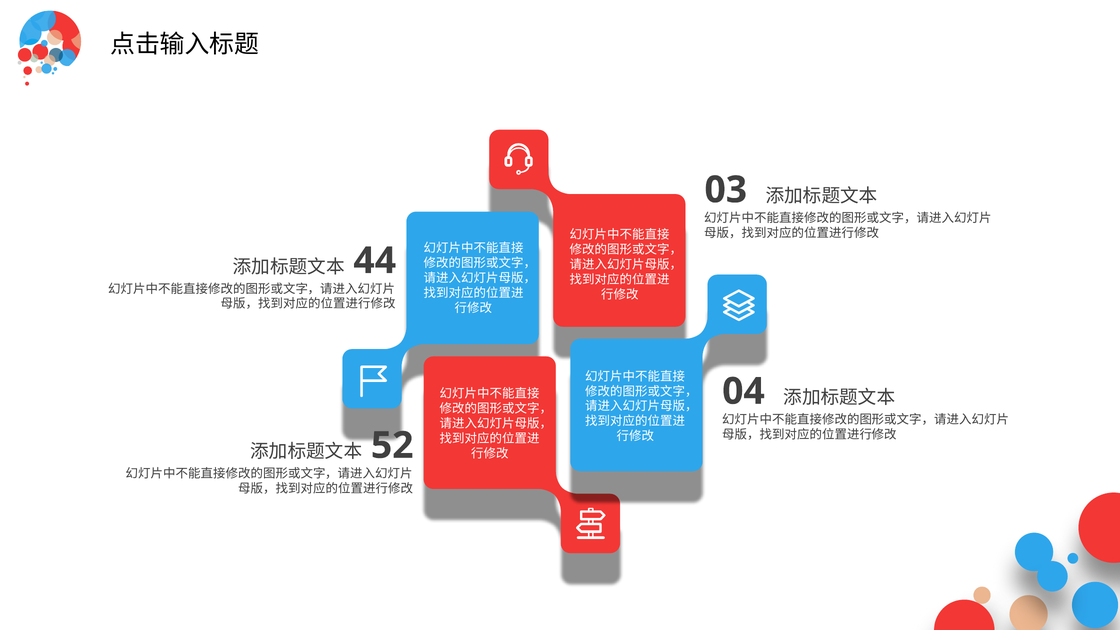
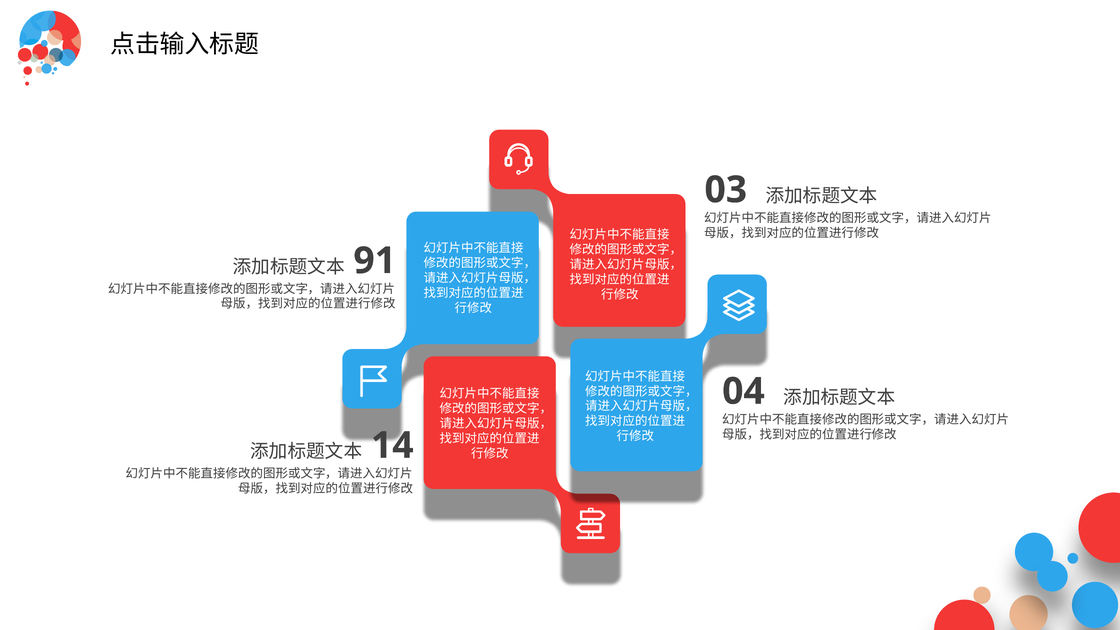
44: 44 -> 91 (375, 261)
52: 52 -> 14 (392, 445)
